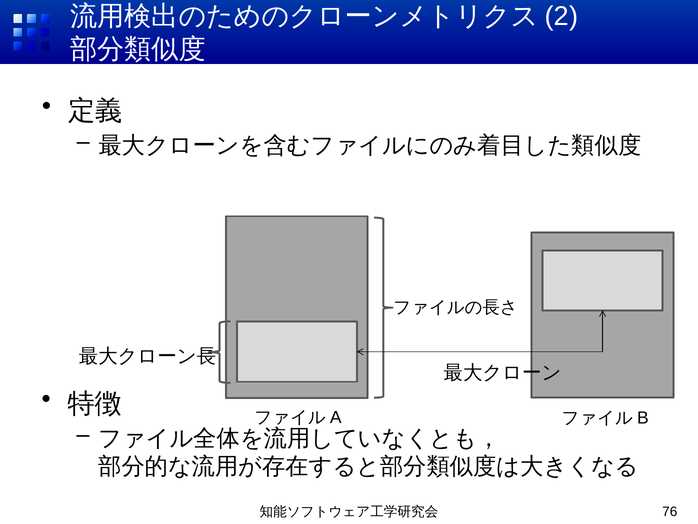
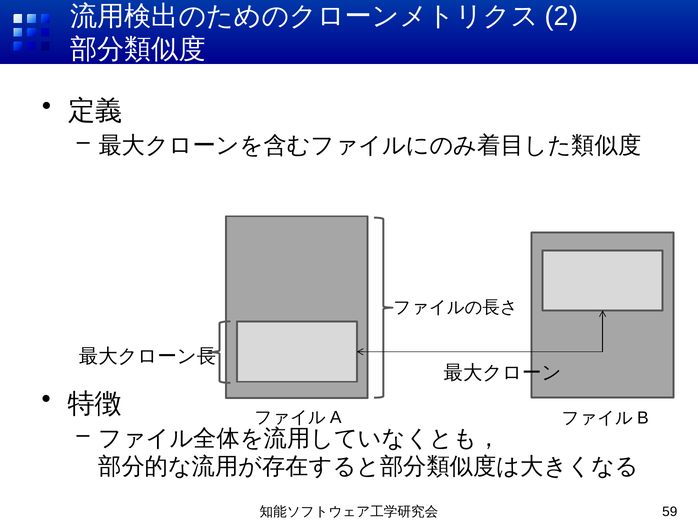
76: 76 -> 59 (670, 511)
